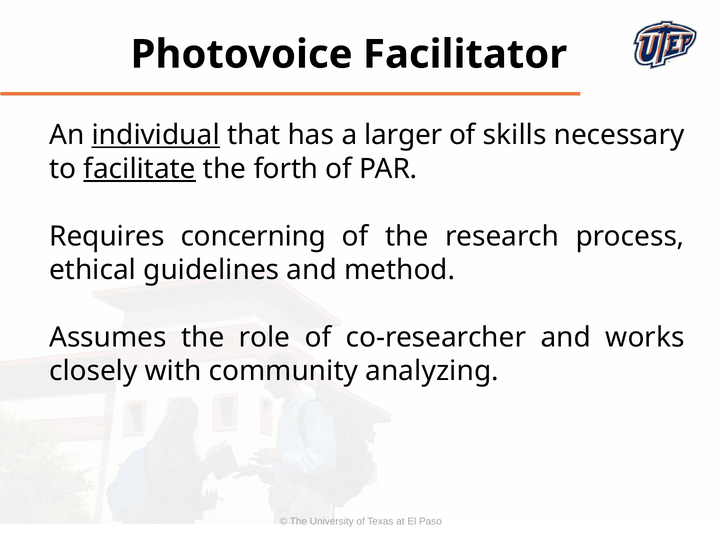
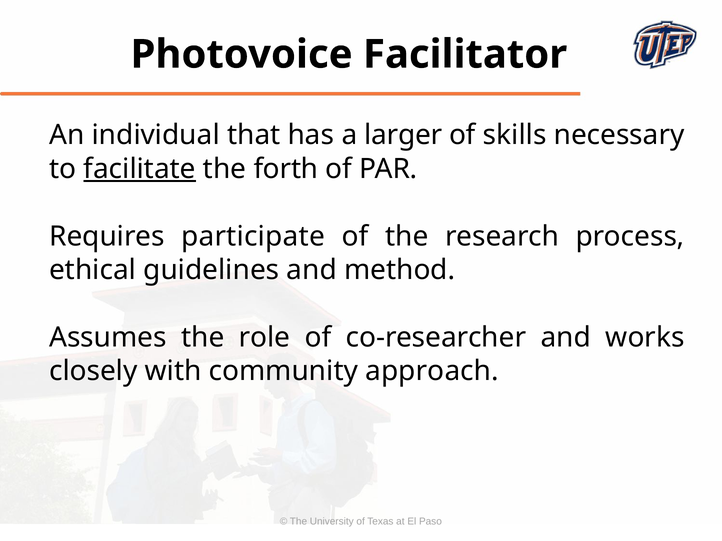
individual underline: present -> none (156, 135)
concerning: concerning -> participate (253, 236)
analyzing: analyzing -> approach (432, 371)
